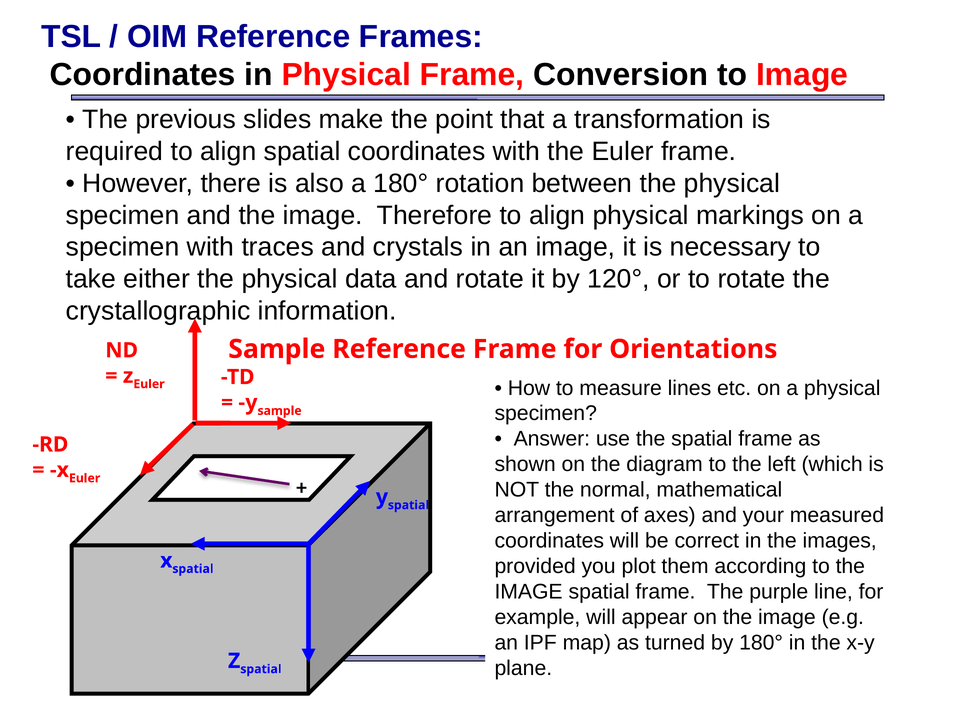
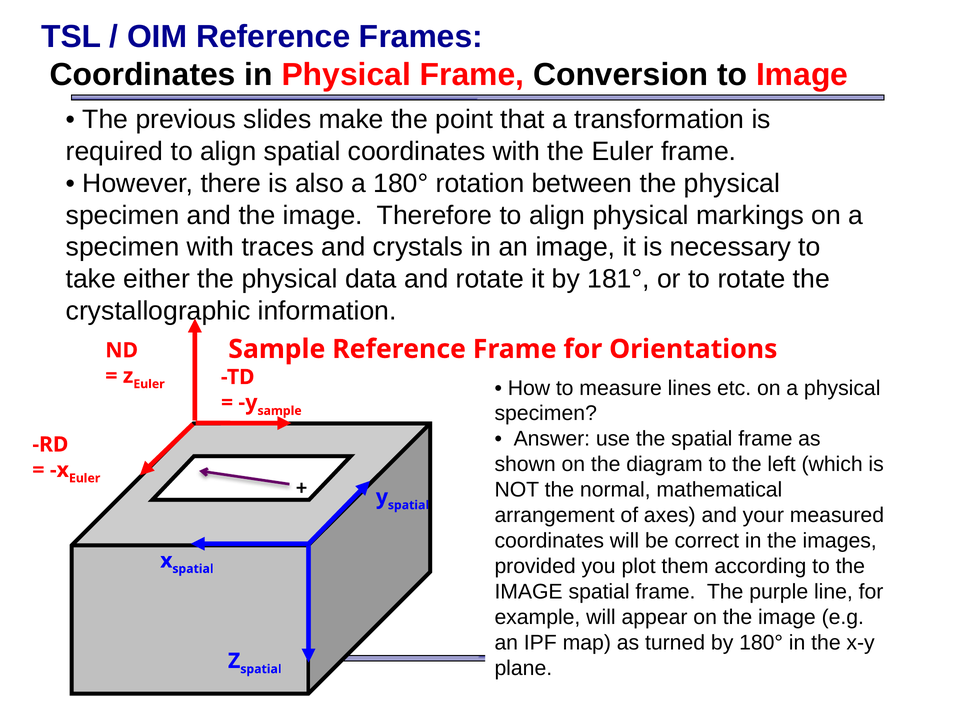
120°: 120° -> 181° (618, 279)
